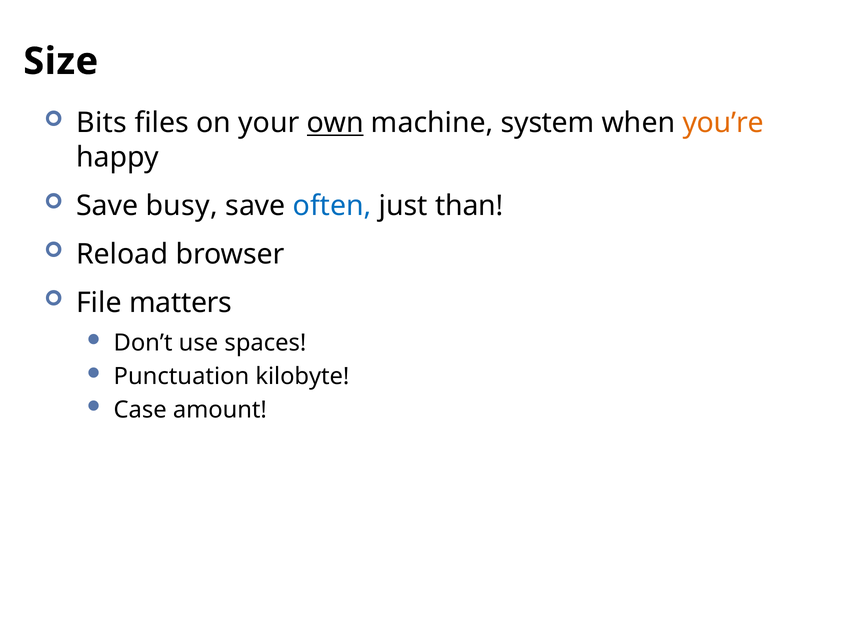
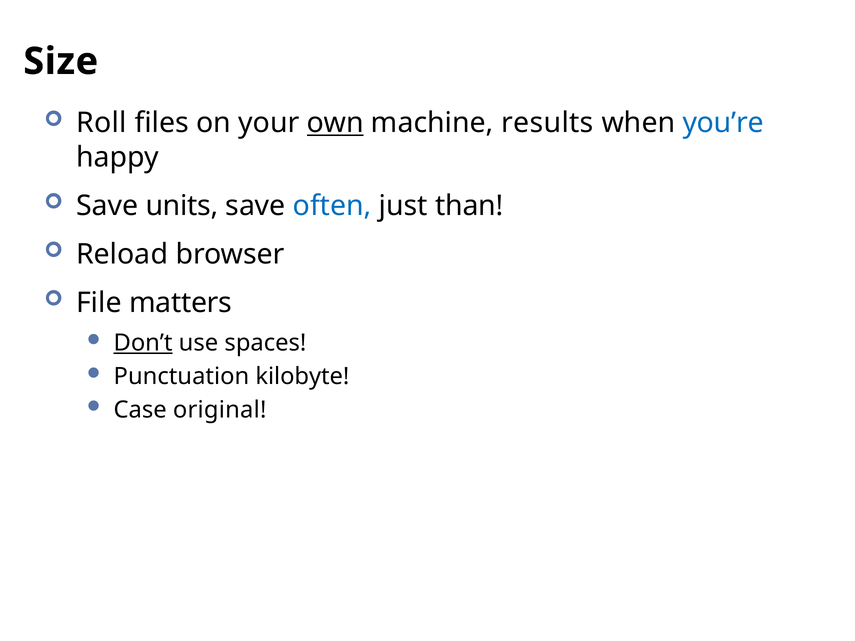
Bits: Bits -> Roll (102, 123)
system: system -> results (547, 123)
you’re colour: orange -> blue (723, 123)
busy: busy -> units (182, 206)
Don’t underline: none -> present (143, 343)
amount: amount -> original (220, 410)
